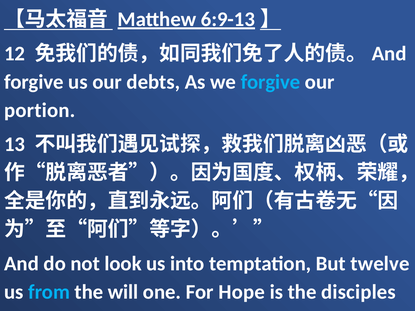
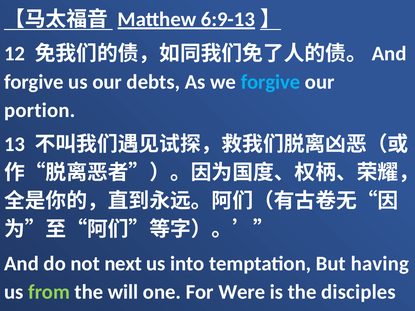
look: look -> next (123, 264)
twelve: twelve -> having (380, 264)
from colour: light blue -> light green (49, 292)
Hope: Hope -> Were (242, 292)
